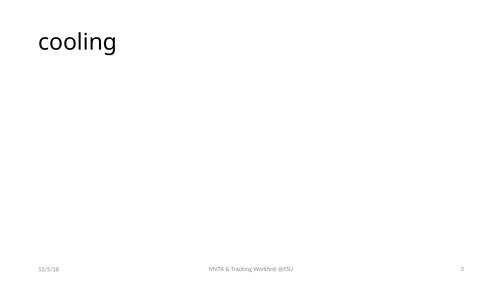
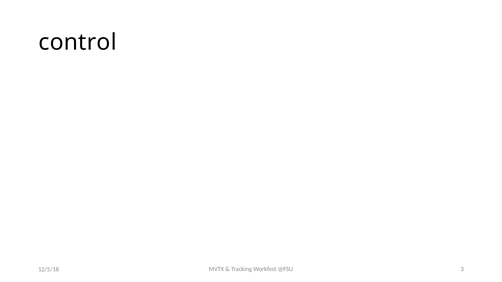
cooling: cooling -> control (78, 42)
